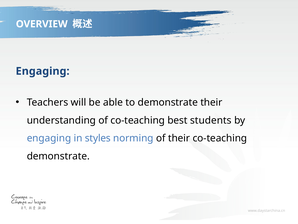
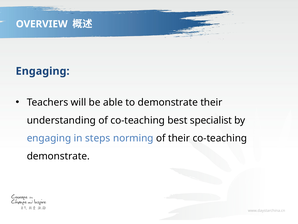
students: students -> specialist (211, 120)
styles: styles -> steps (98, 138)
